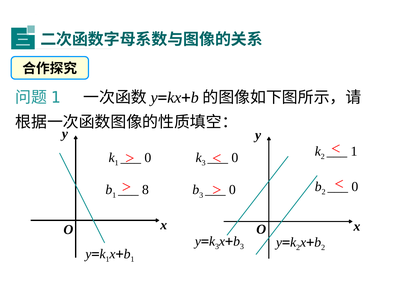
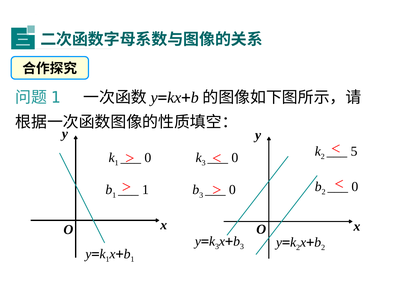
1: 1 -> 5 (354, 152)
8: 8 -> 1 (145, 190)
